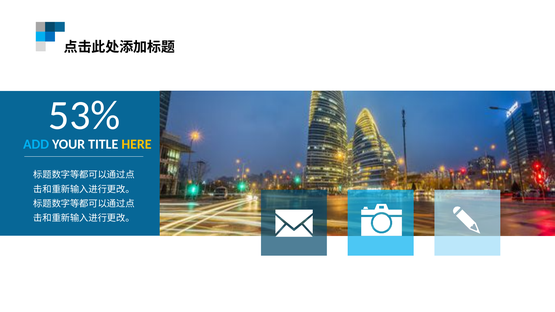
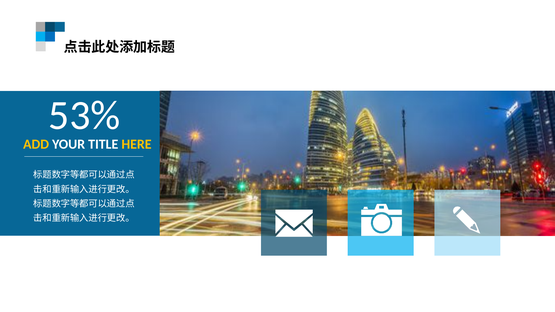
ADD colour: light blue -> yellow (36, 144)
